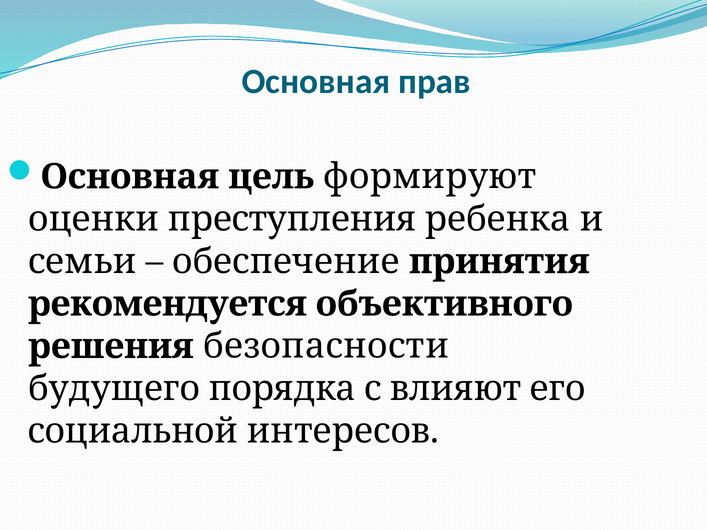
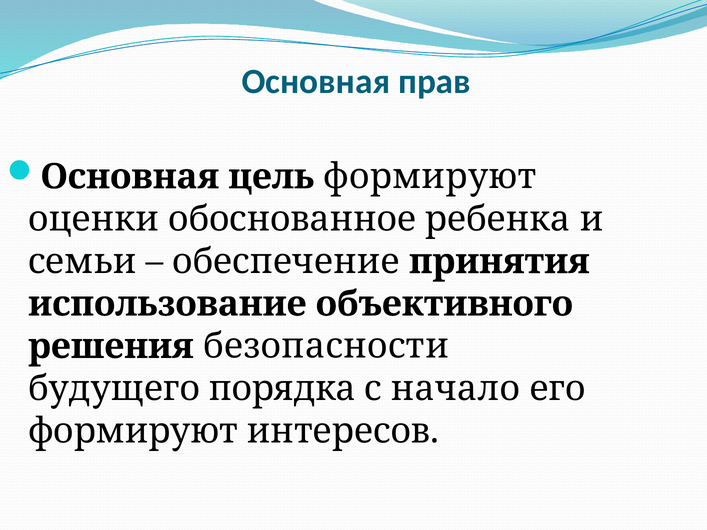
преступления: преступления -> обоснованное (292, 219)
рекомендуется: рекомендуется -> использование (167, 304)
влияют: влияют -> начало (455, 389)
социальной: социальной -> формируют (133, 431)
